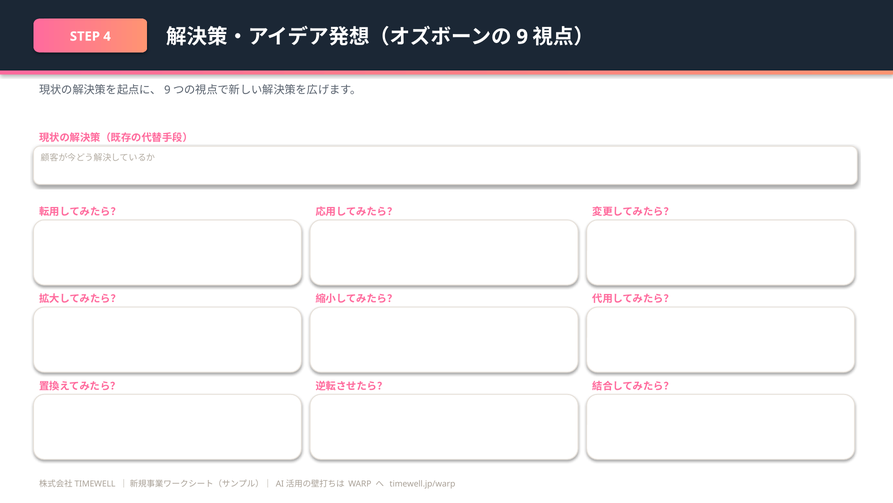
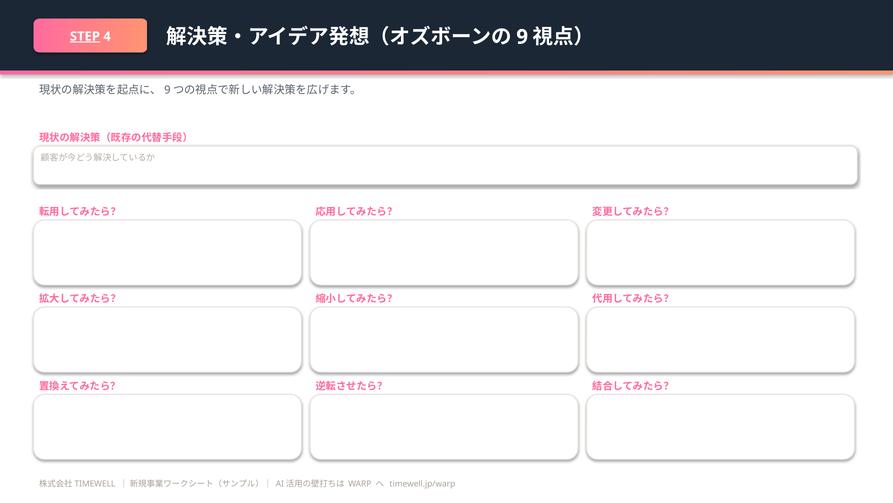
STEP underline: none -> present (85, 36)
